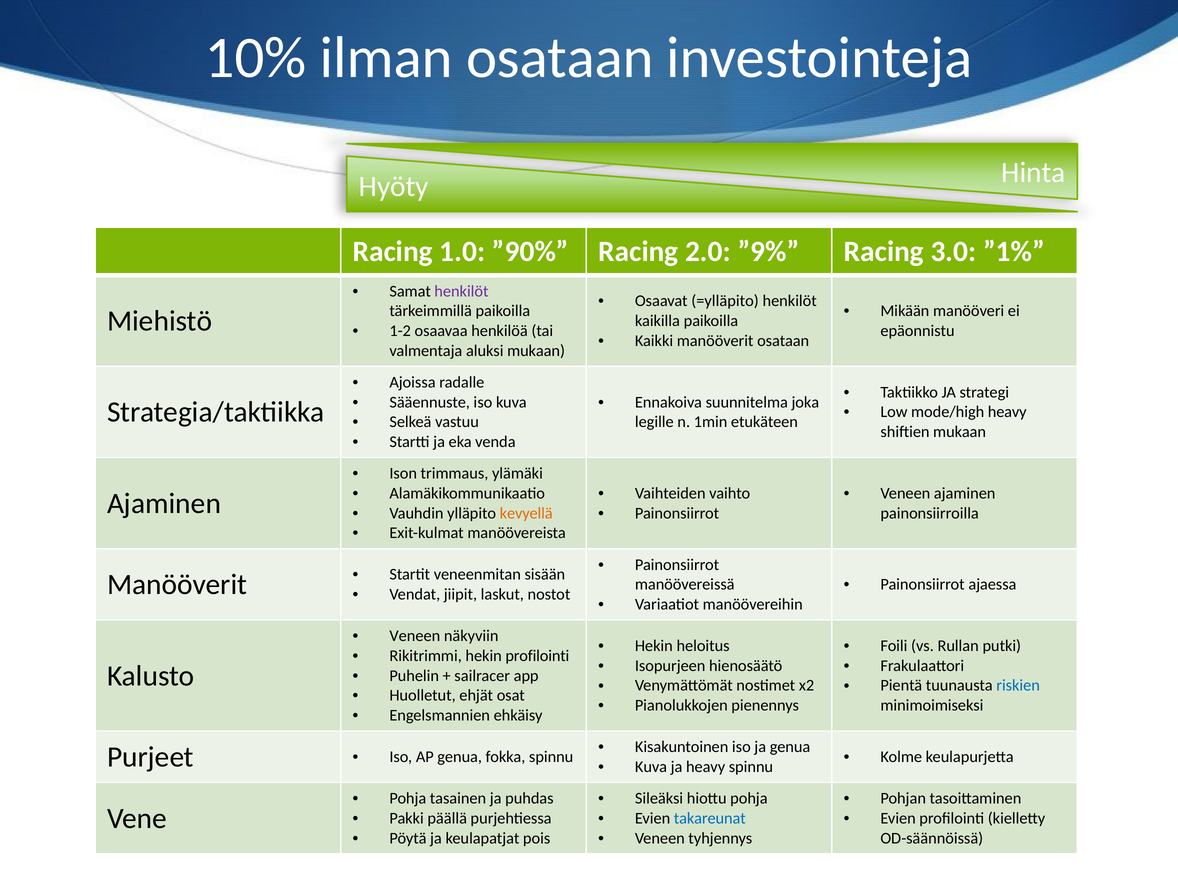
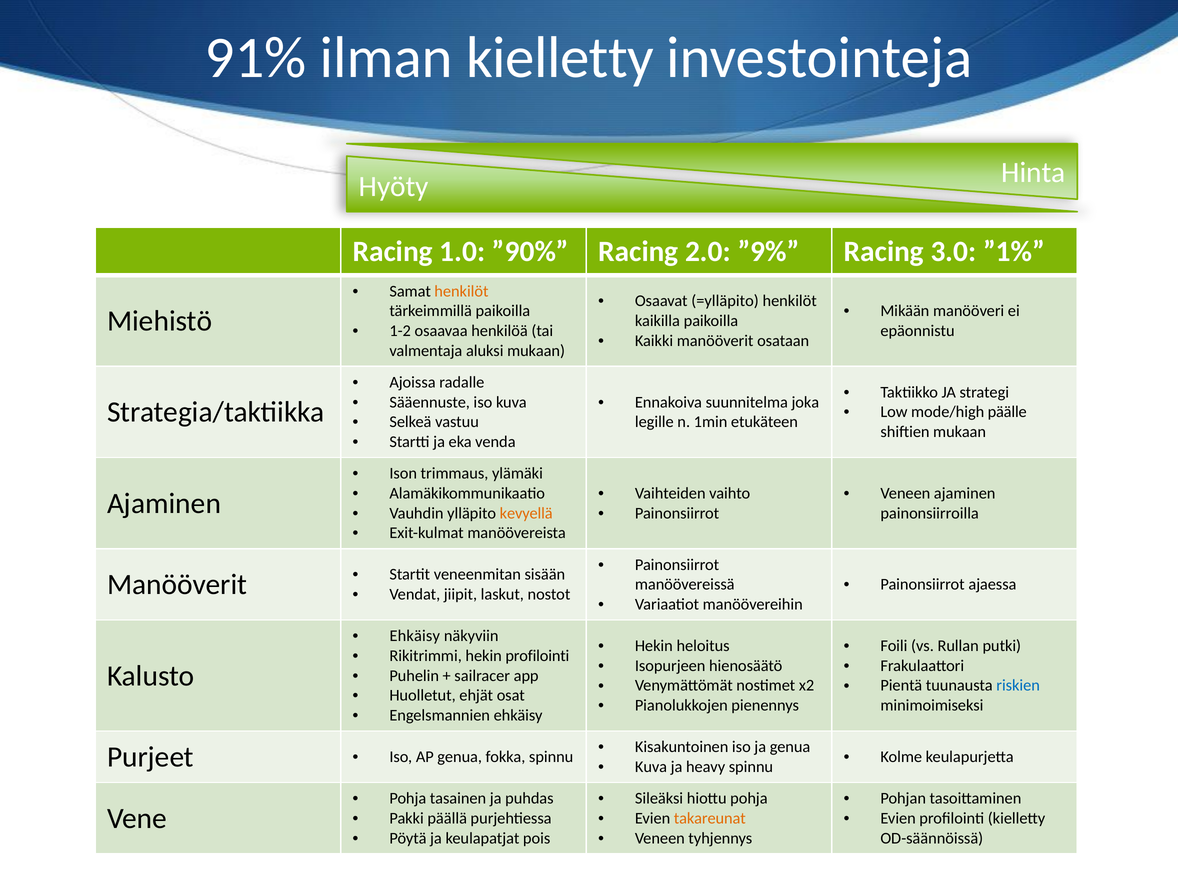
10%: 10% -> 91% (256, 58)
ilman osataan: osataan -> kielletty (560, 58)
henkilöt colour: purple -> orange (461, 291)
mode/high heavy: heavy -> päälle (1007, 412)
Veneen: Veneen -> Ehkäisy (415, 636)
takareunat colour: blue -> orange (710, 819)
